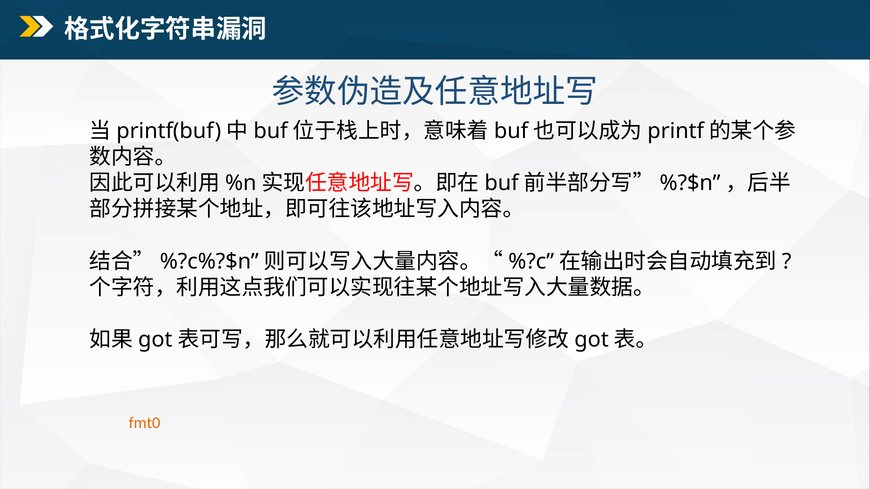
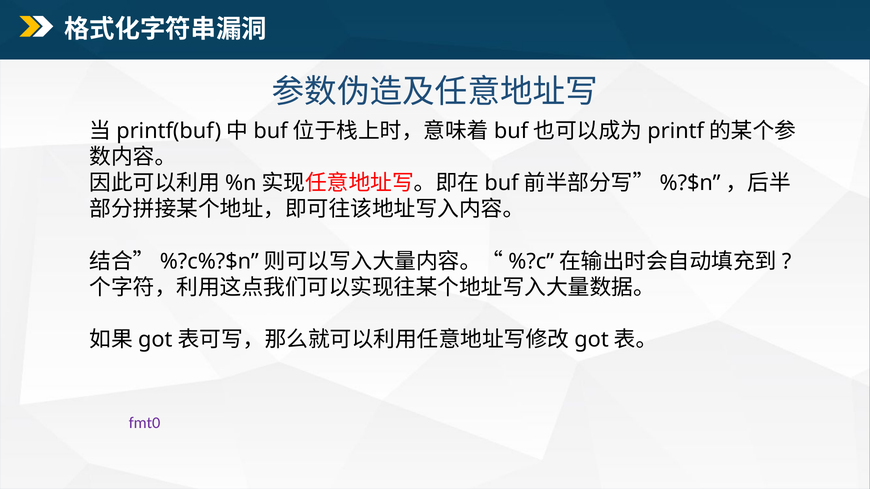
fmt0 colour: orange -> purple (145, 423)
